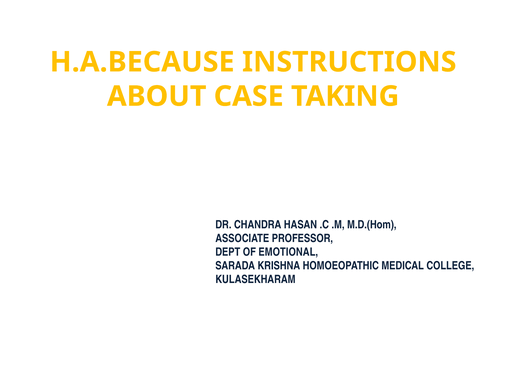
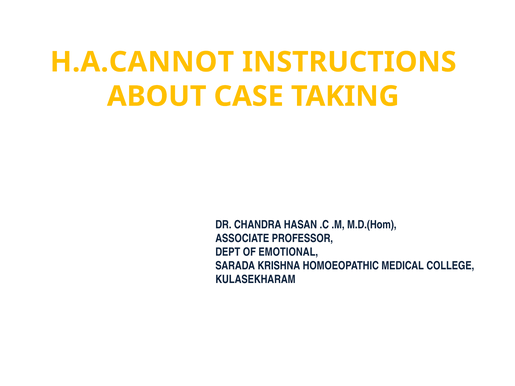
H.A.BECAUSE: H.A.BECAUSE -> H.A.CANNOT (142, 62)
